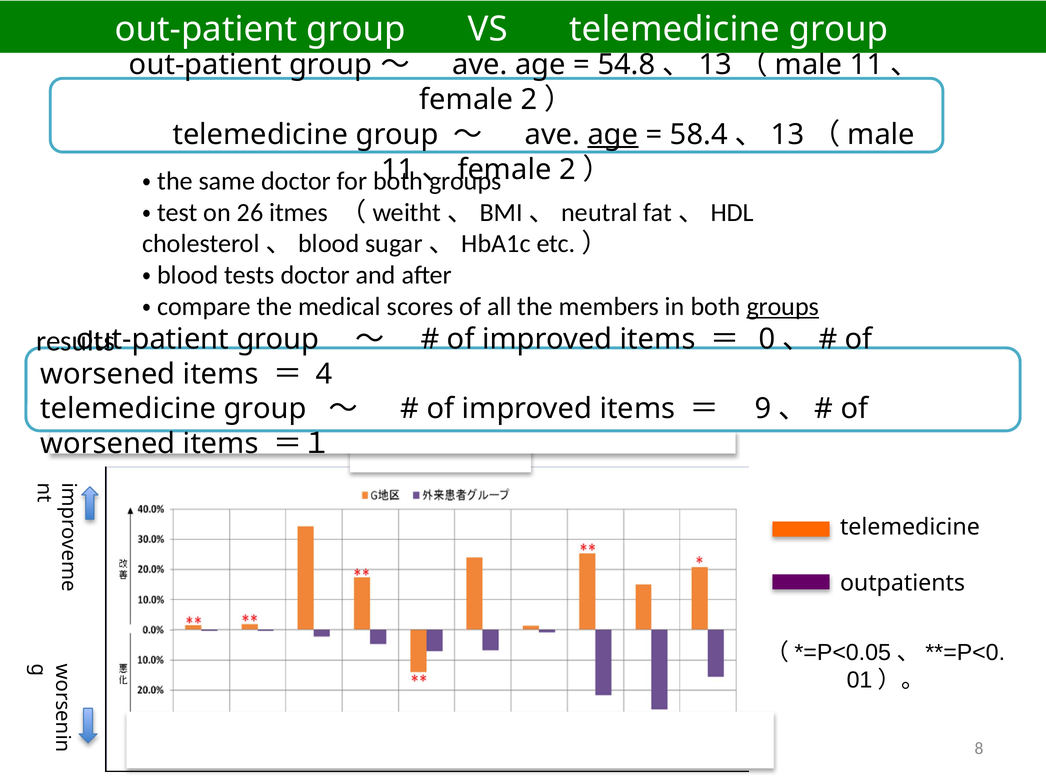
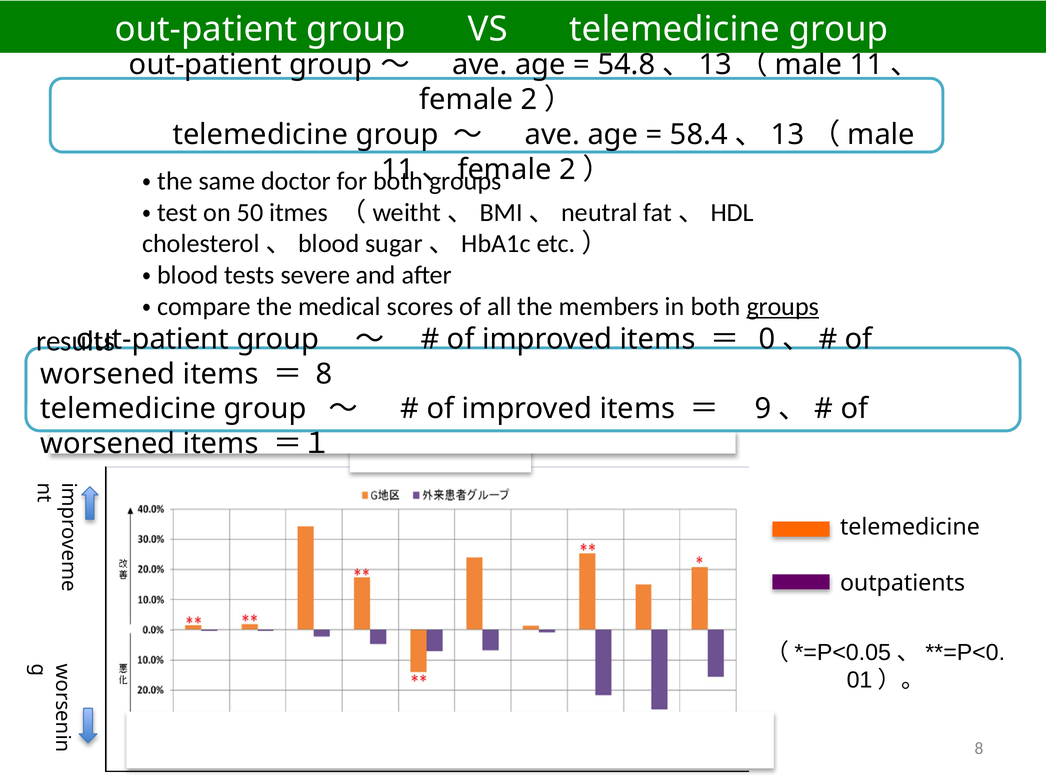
age underline: present -> none (613, 135)
26: 26 -> 50 (250, 213)
tests doctor: doctor -> severe (315, 275)
4: 4 -> 8 (324, 374)
